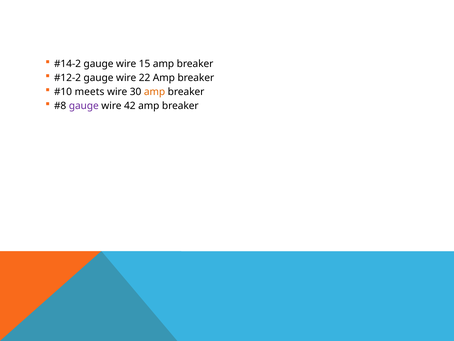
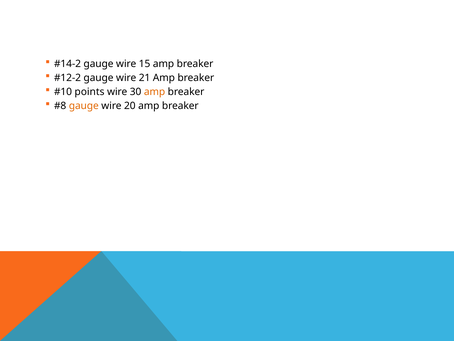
22: 22 -> 21 (145, 78)
meets: meets -> points (90, 92)
gauge colour: purple -> orange (84, 106)
42: 42 -> 20 (130, 106)
